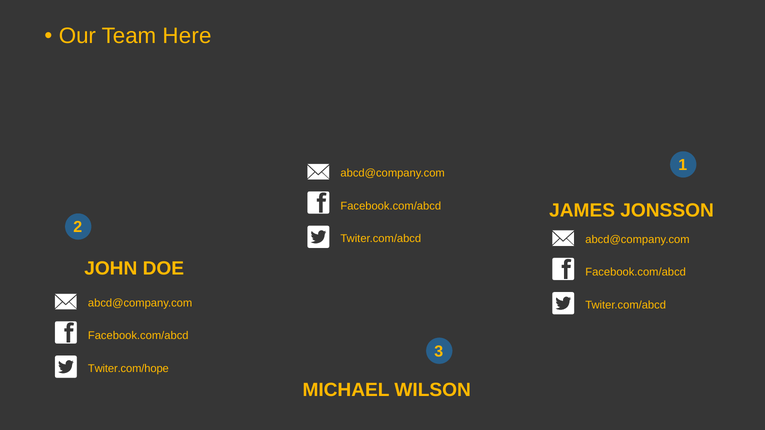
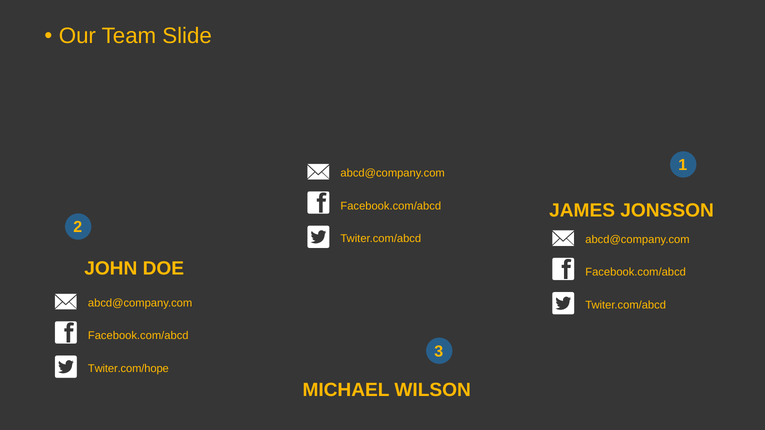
Here: Here -> Slide (187, 36)
